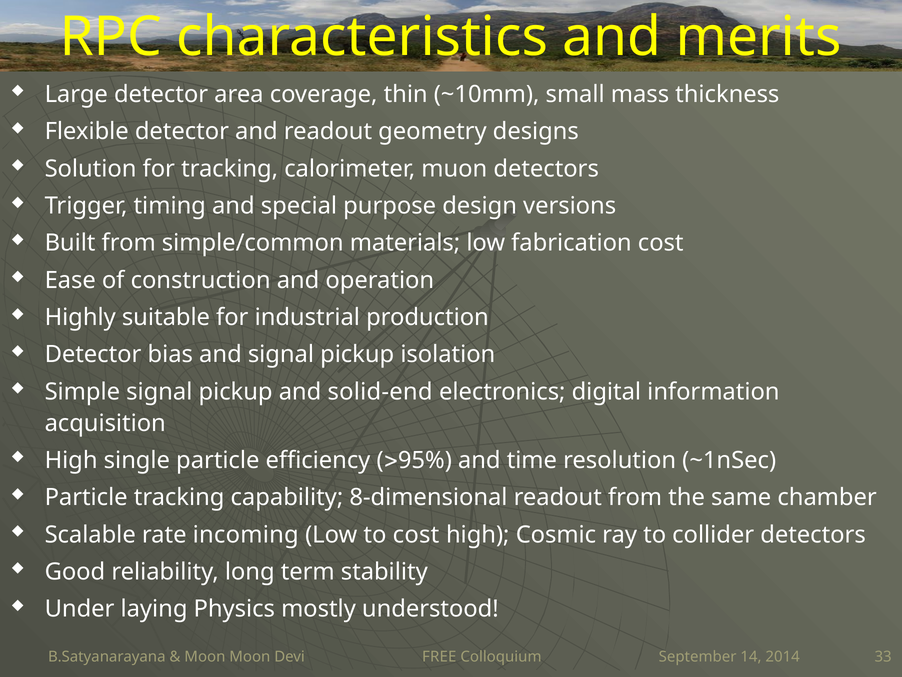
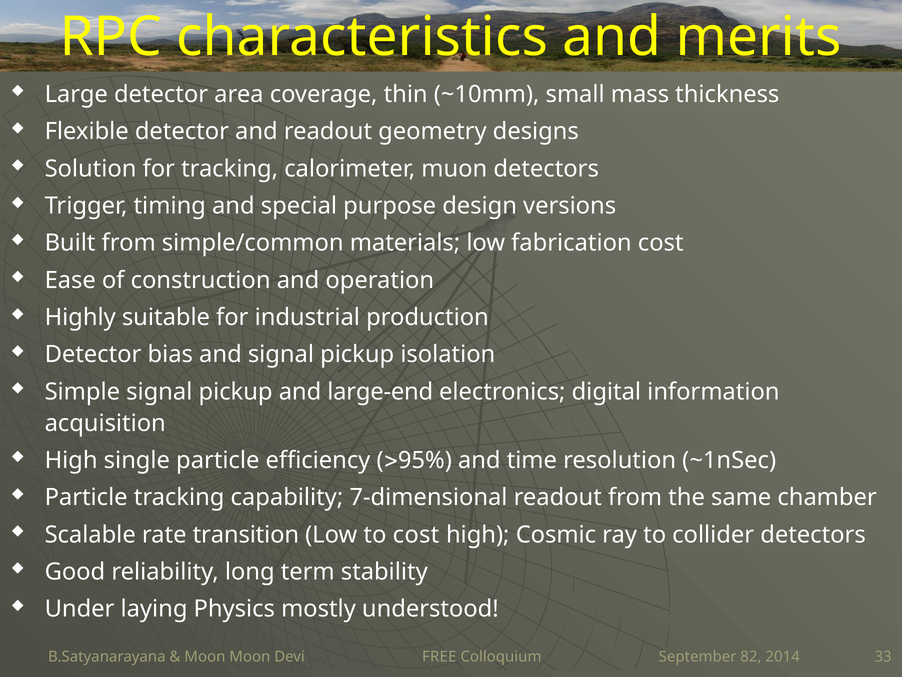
solid-end: solid-end -> large-end (380, 391)
8-dimensional: 8-dimensional -> 7-dimensional (428, 497)
incoming: incoming -> transition (246, 534)
14: 14 -> 82 (751, 656)
